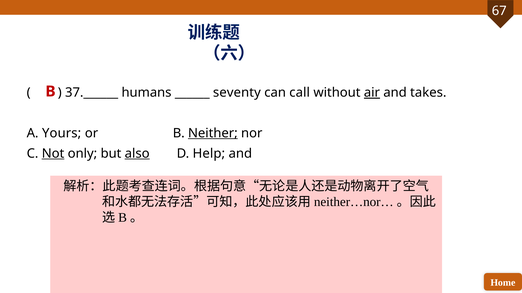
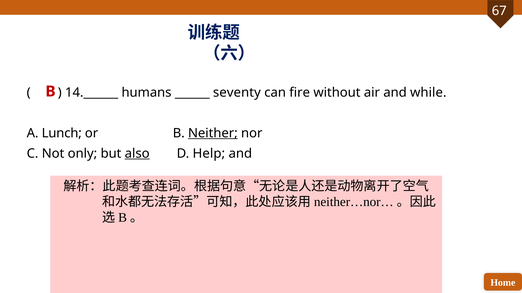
37.______: 37.______ -> 14.______ (92, 93)
call: call -> fire (300, 93)
air underline: present -> none (372, 93)
takes: takes -> while (428, 93)
Yours: Yours -> Lunch (62, 133)
Not underline: present -> none (53, 154)
